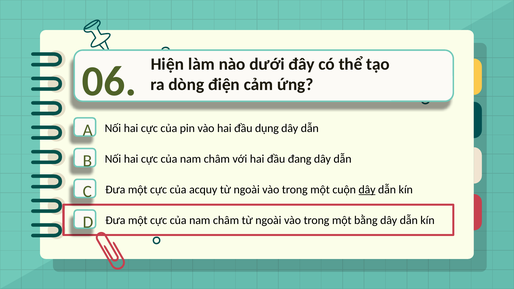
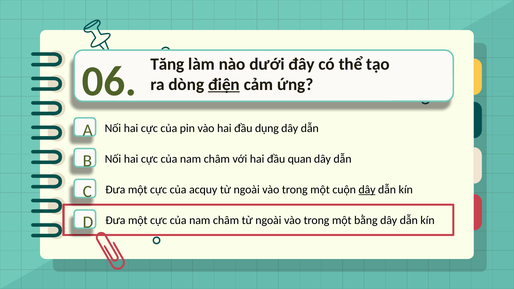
Hiện: Hiện -> Tăng (167, 64)
điện underline: none -> present (224, 85)
đang: đang -> quan (300, 159)
